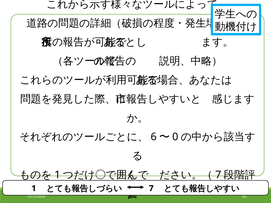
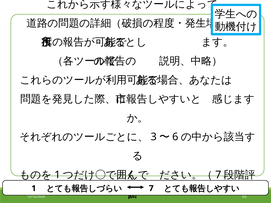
6: 6 -> 3 (154, 137)
0: 0 -> 6 (175, 137)
